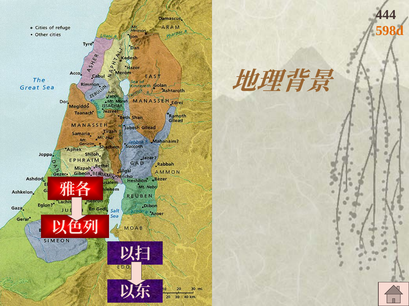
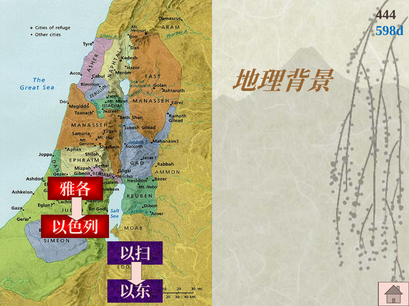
598d colour: orange -> blue (390, 31)
